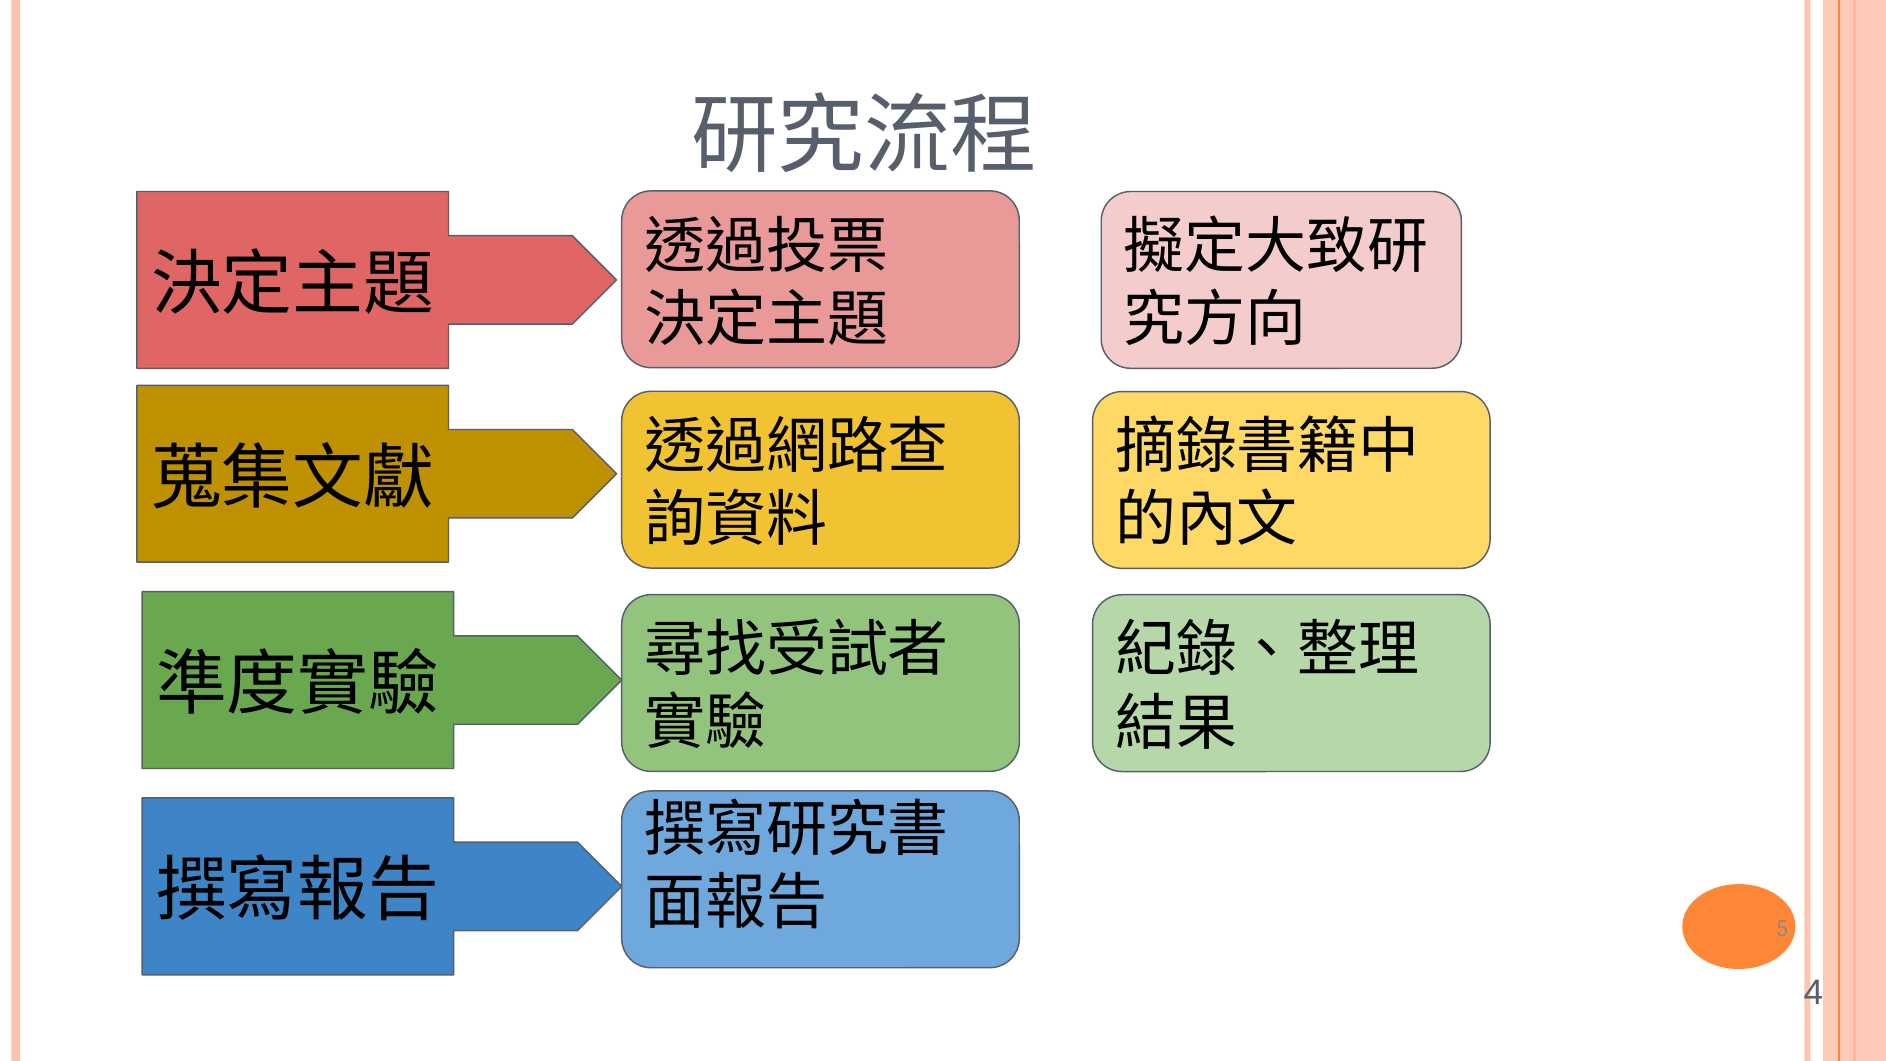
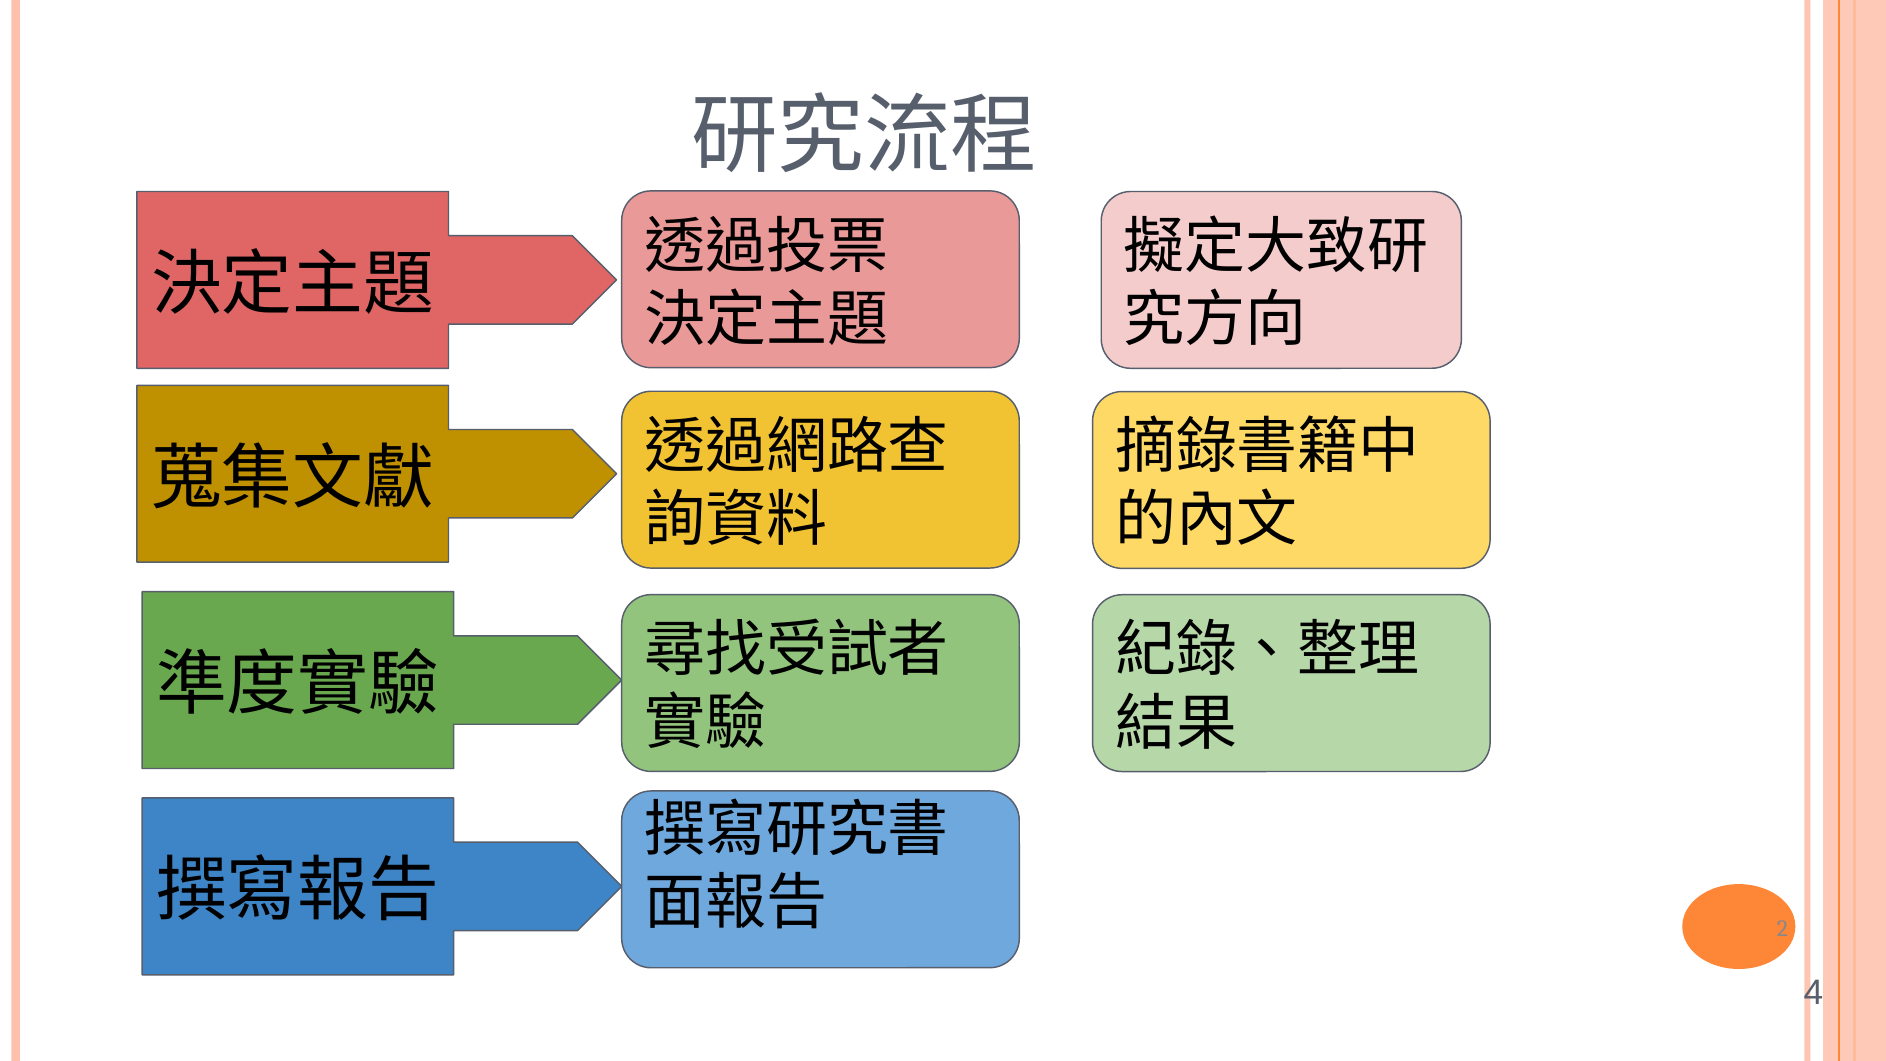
5: 5 -> 2 (1782, 929)
